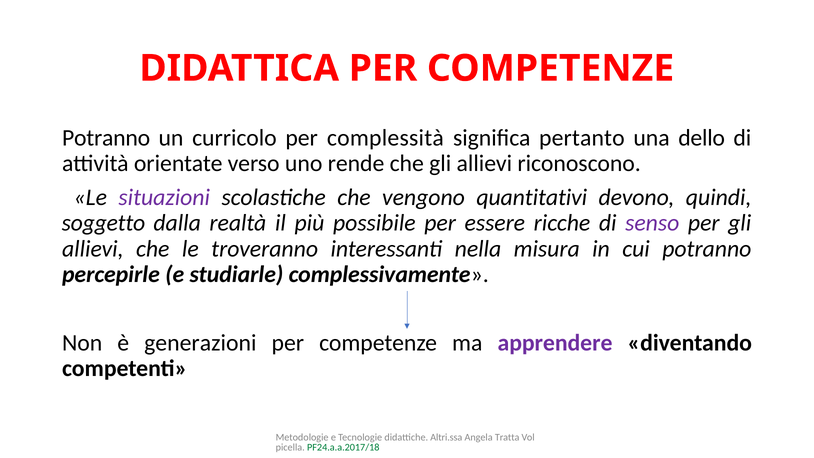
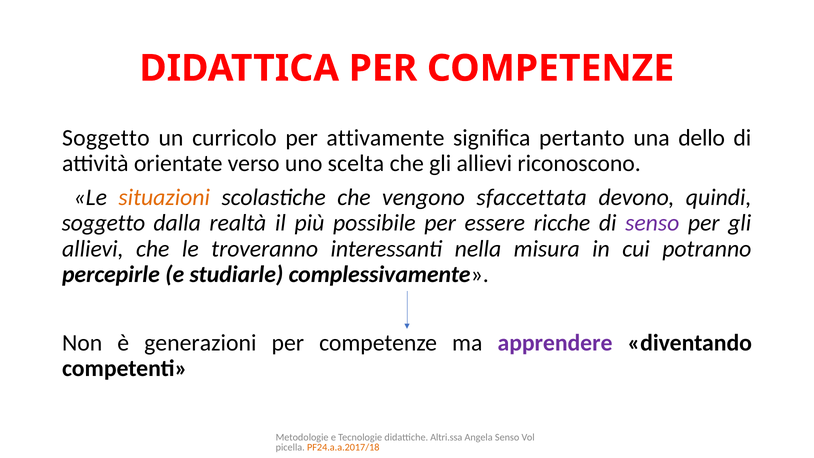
Potranno: Potranno -> Soggetto (106, 138)
complessità: complessità -> attivamente (385, 138)
rende: rende -> scelta (356, 163)
situazioni colour: purple -> orange (164, 197)
quantitativi: quantitativi -> sfaccettata (532, 197)
Angela Tratta: Tratta -> Senso (507, 437)
PF24.a.a.2017/18 colour: green -> orange (343, 447)
